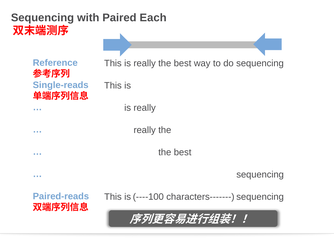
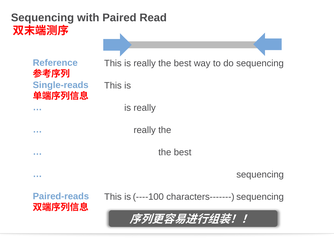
Each: Each -> Read (153, 18)
